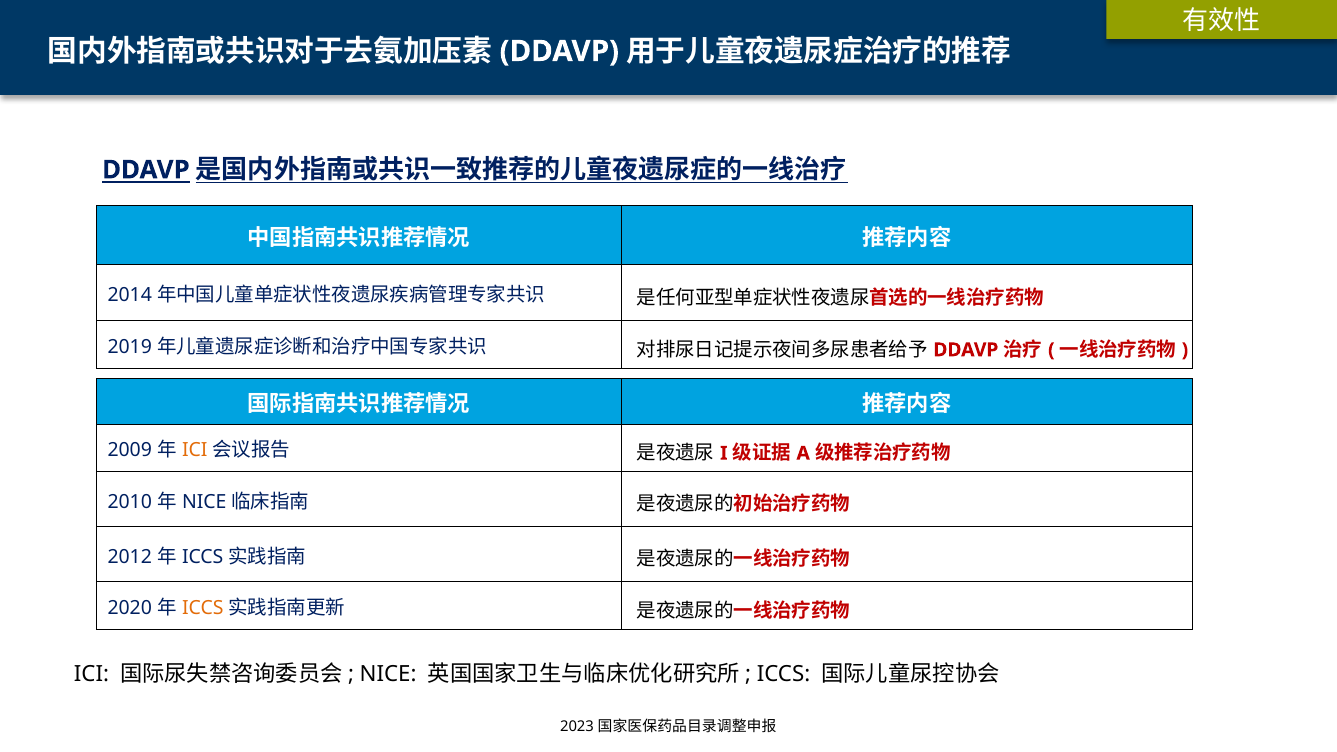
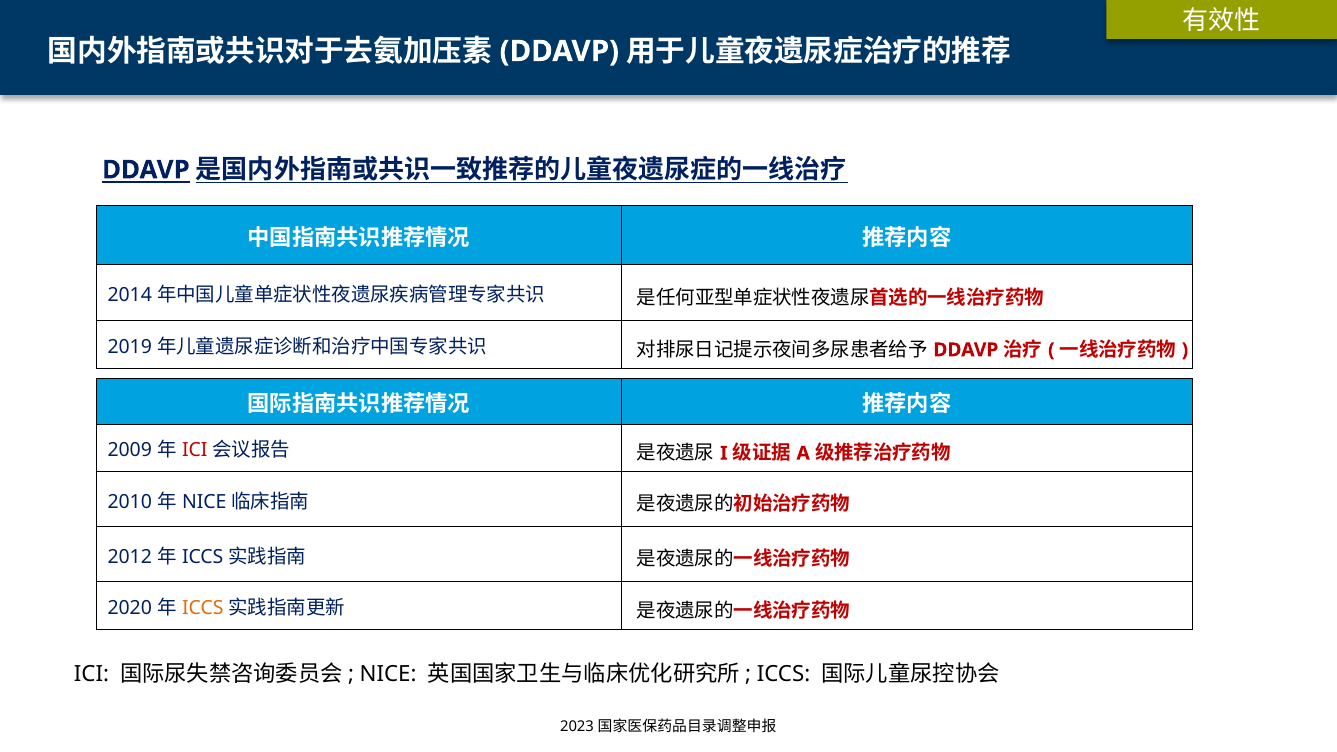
ICI colour: orange -> red (195, 451)
